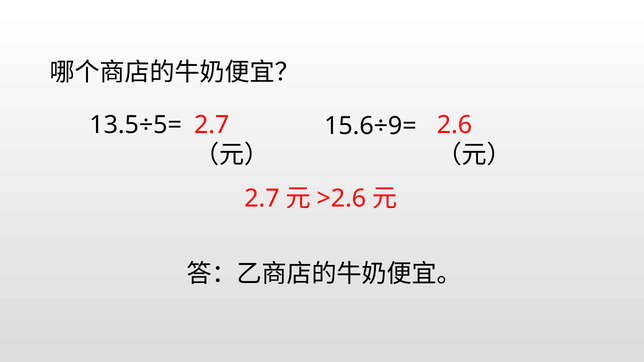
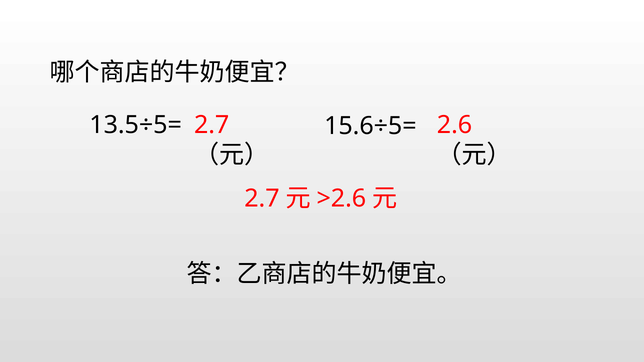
15.6÷9=: 15.6÷9= -> 15.6÷5= (370, 126)
